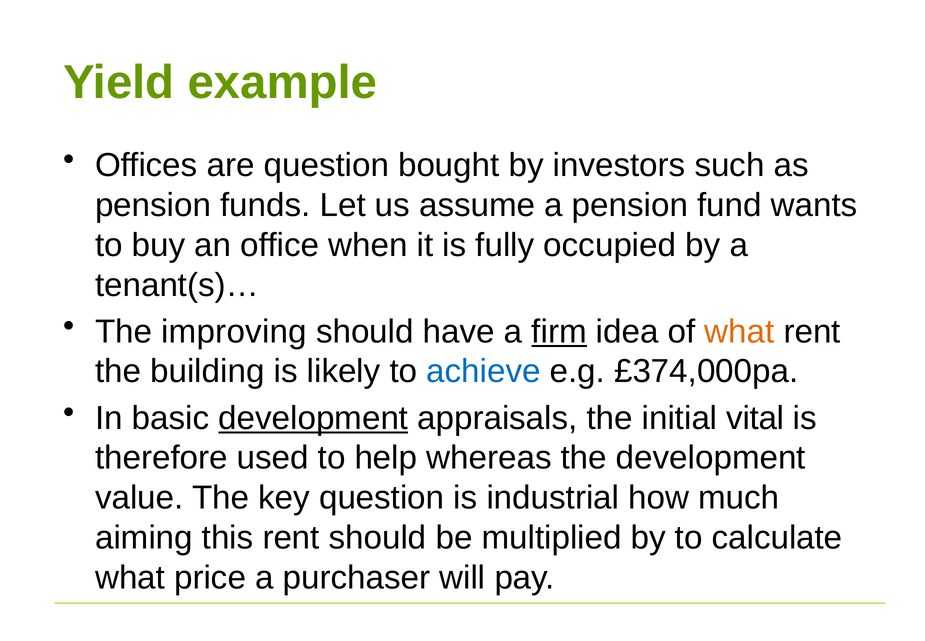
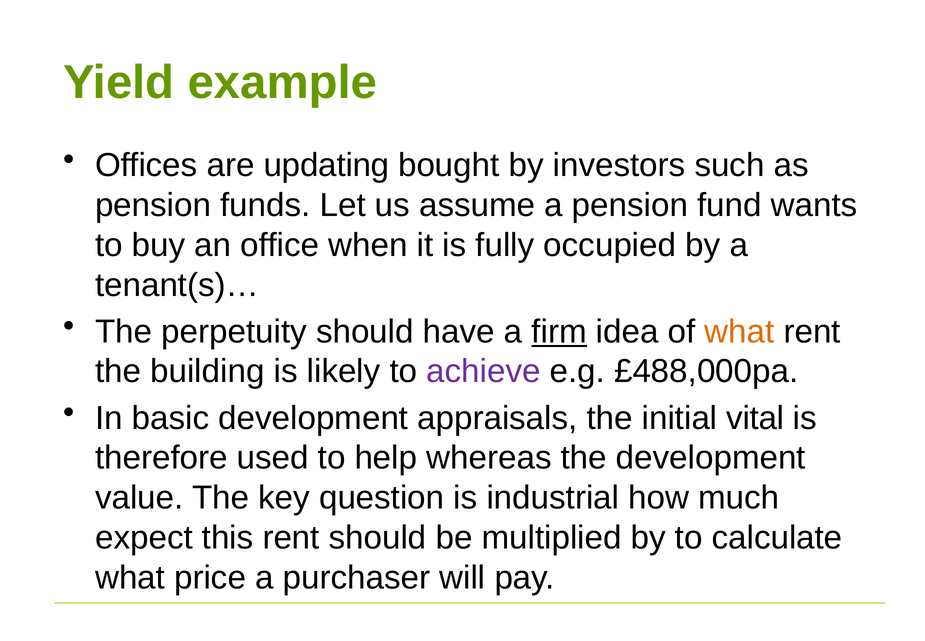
are question: question -> updating (327, 165)
improving: improving -> perpetuity (234, 331)
achieve colour: blue -> purple (483, 371)
£374,000pa: £374,000pa -> £488,000pa (706, 371)
development underline: present -> none (313, 418)
aiming: aiming -> expect (144, 537)
